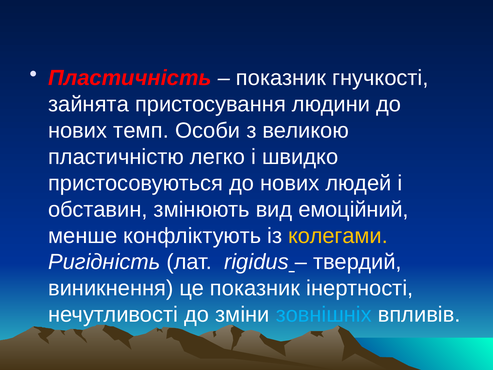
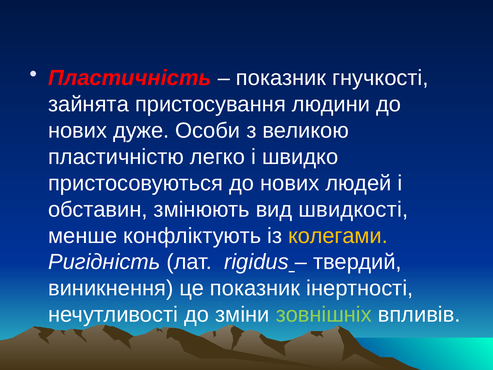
темп: темп -> дуже (141, 130)
емоційний: емоційний -> швидкості (353, 209)
зовнішніх colour: light blue -> light green (324, 315)
